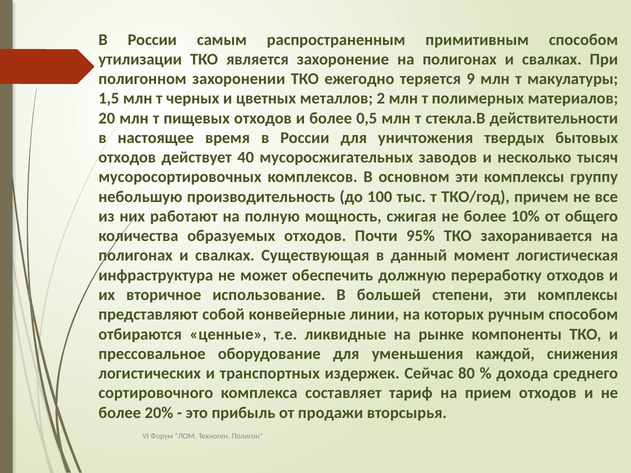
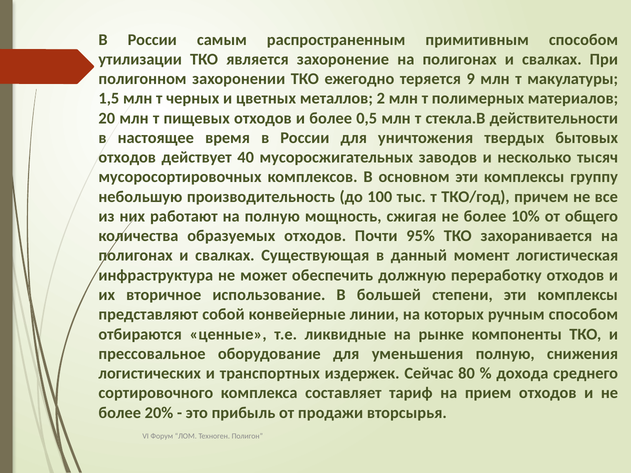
уменьшения каждой: каждой -> полную (505, 354)
